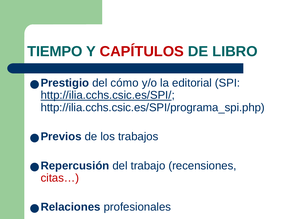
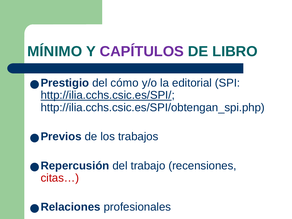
TIEMPO: TIEMPO -> MÍNIMO (55, 51)
CAPÍTULOS colour: red -> purple (142, 51)
http://ilia.cchs.csic.es/SPI/programa_spi.php: http://ilia.cchs.csic.es/SPI/programa_spi.php -> http://ilia.cchs.csic.es/SPI/obtengan_spi.php (153, 107)
